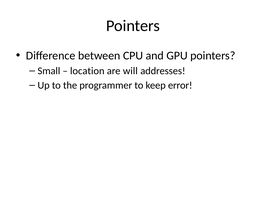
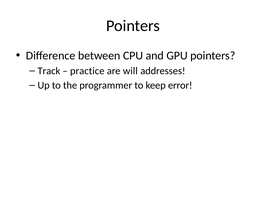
Small: Small -> Track (49, 71)
location: location -> practice (87, 71)
